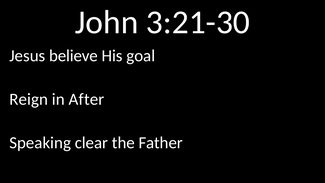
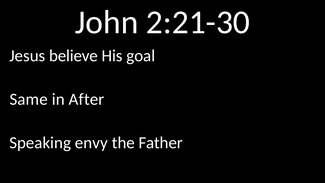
3:21-30: 3:21-30 -> 2:21-30 (198, 22)
Reign: Reign -> Same (29, 99)
clear: clear -> envy (91, 143)
